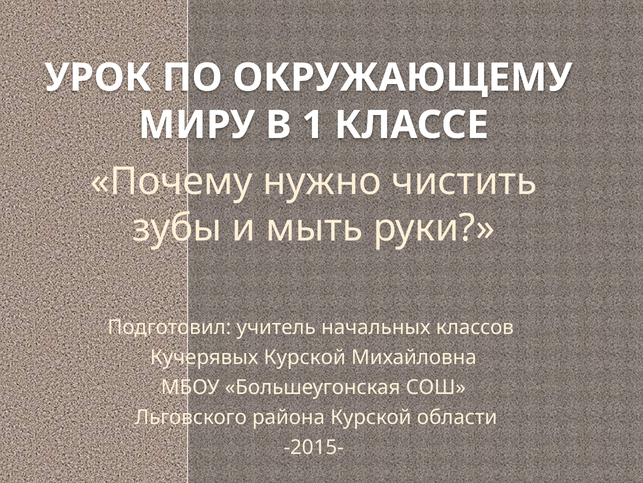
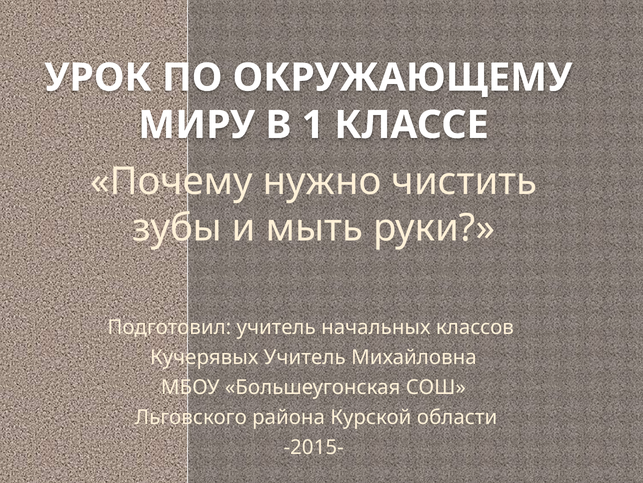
Кучерявых Курской: Курской -> Учитель (305, 357)
